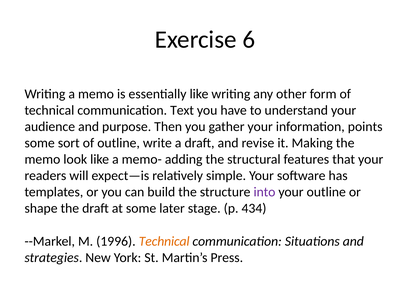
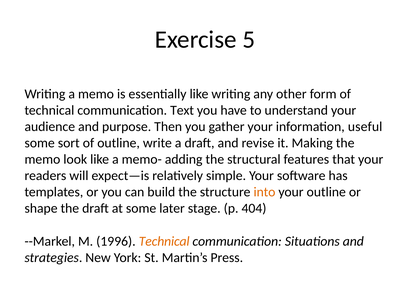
6: 6 -> 5 (249, 40)
points: points -> useful (365, 127)
into colour: purple -> orange (264, 192)
434: 434 -> 404 (254, 209)
